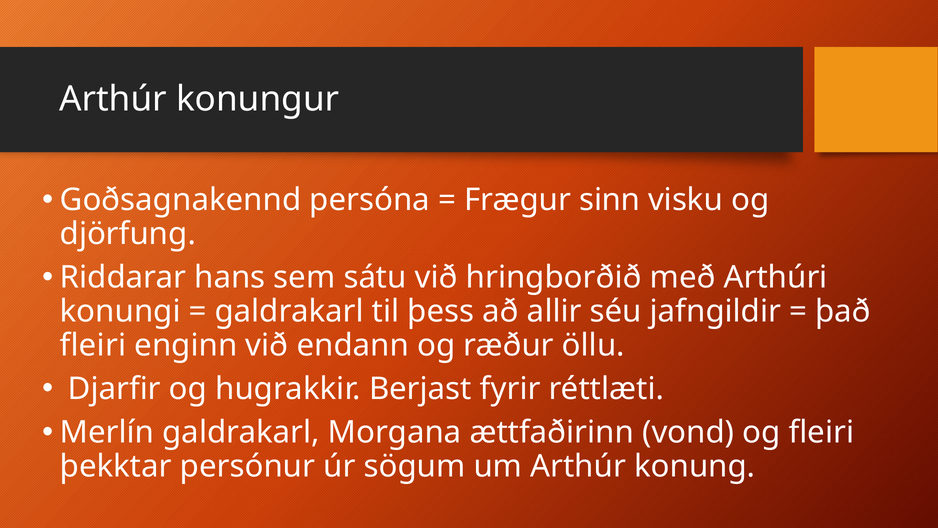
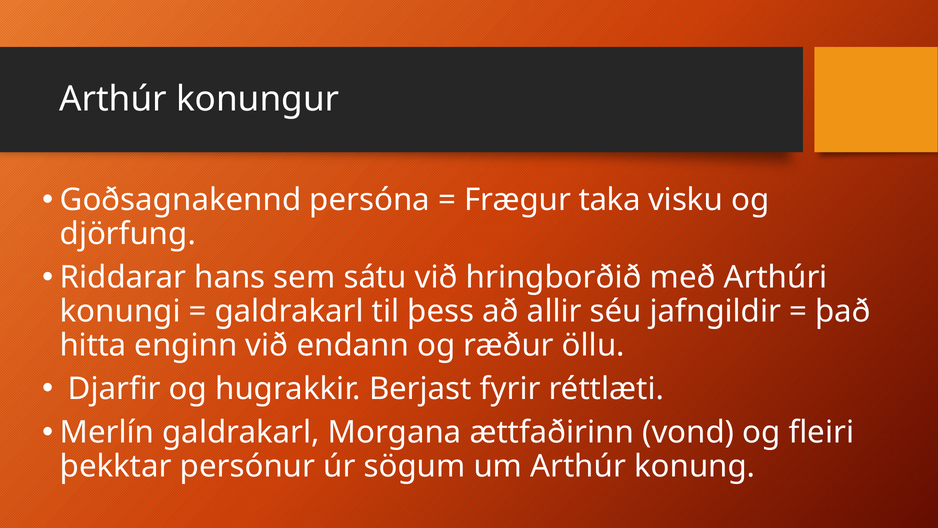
sinn: sinn -> taka (610, 200)
fleiri: fleiri -> hitta (93, 345)
